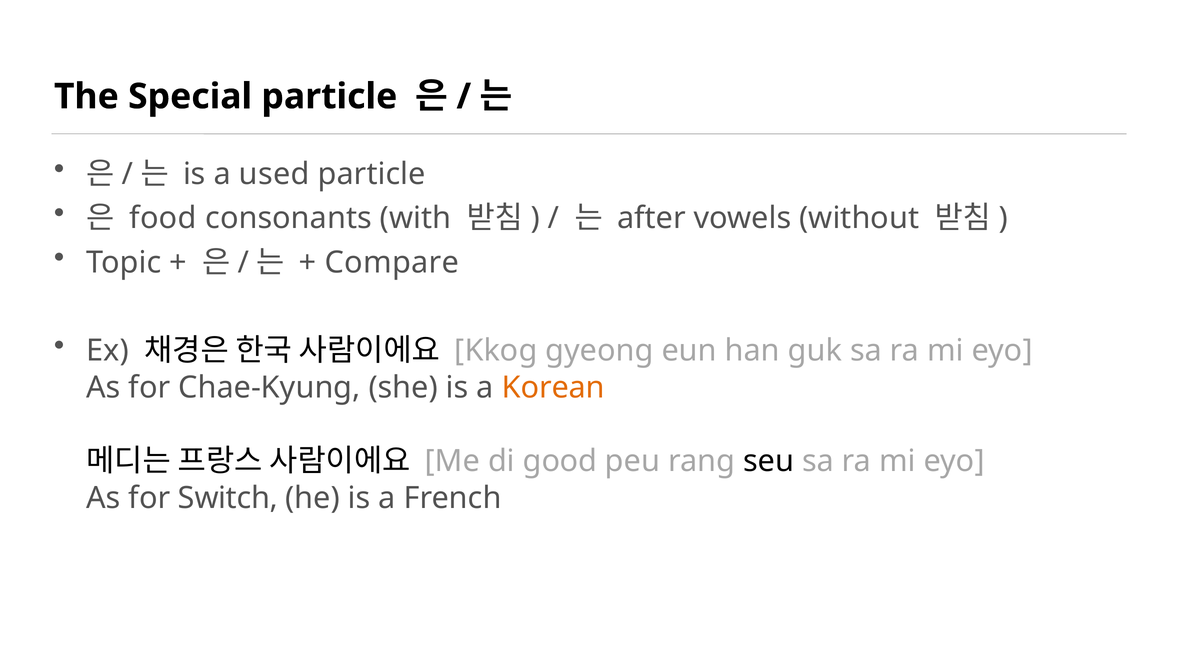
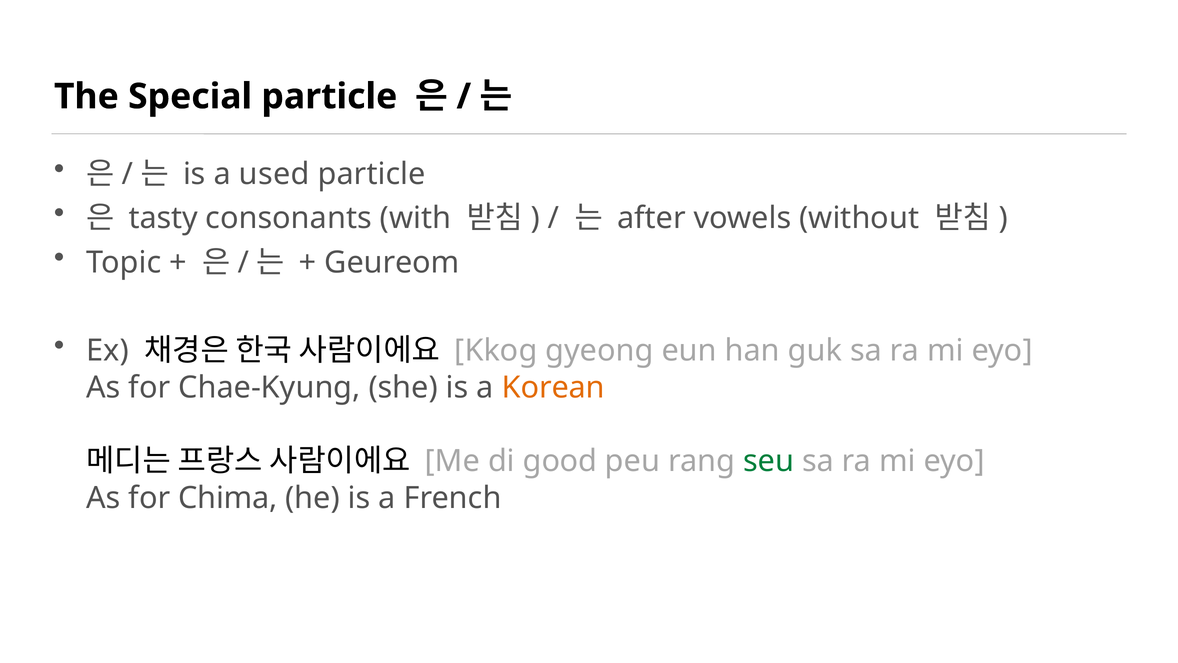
food: food -> tasty (163, 218)
Compare: Compare -> Geureom (392, 262)
seu colour: black -> green (769, 461)
Switch: Switch -> Chima (228, 498)
